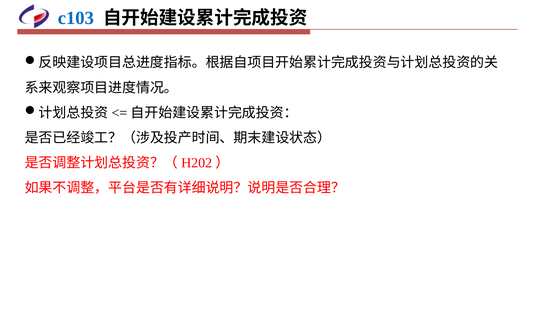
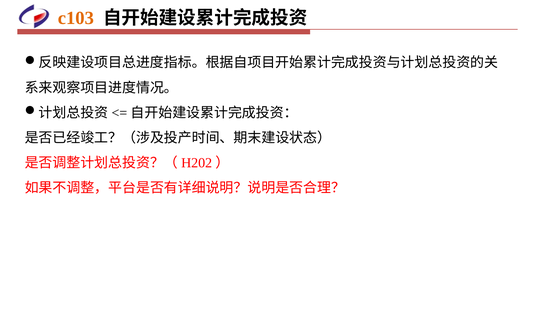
c103 colour: blue -> orange (76, 18)
